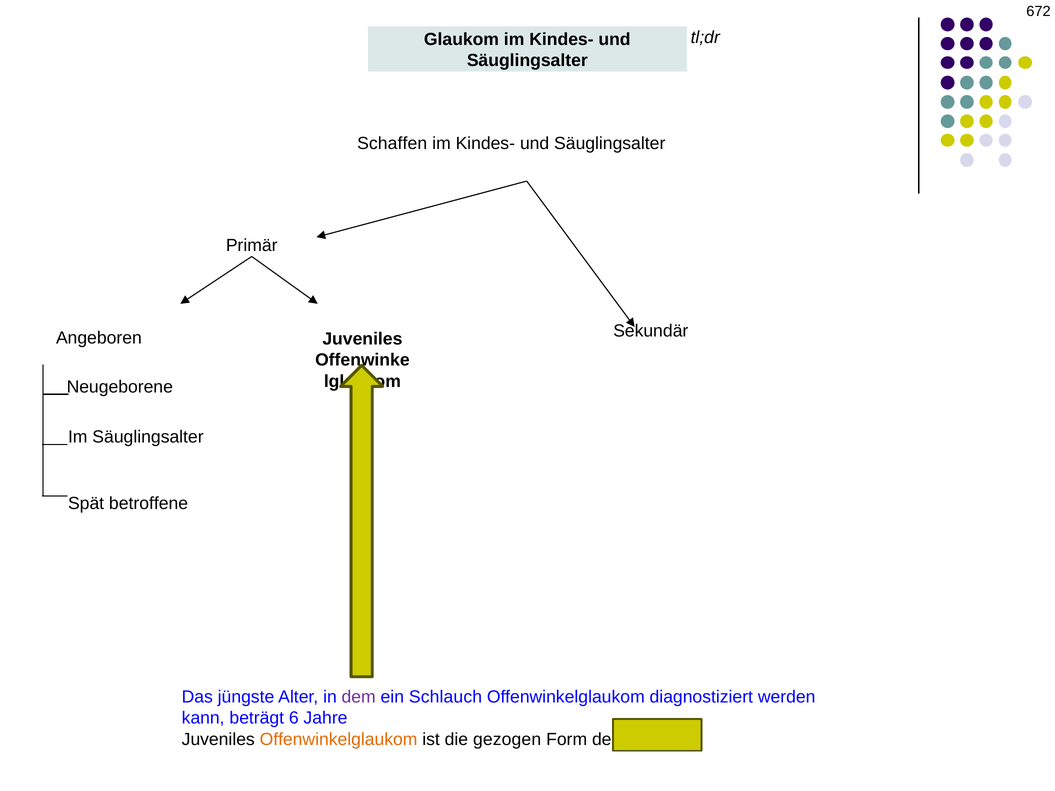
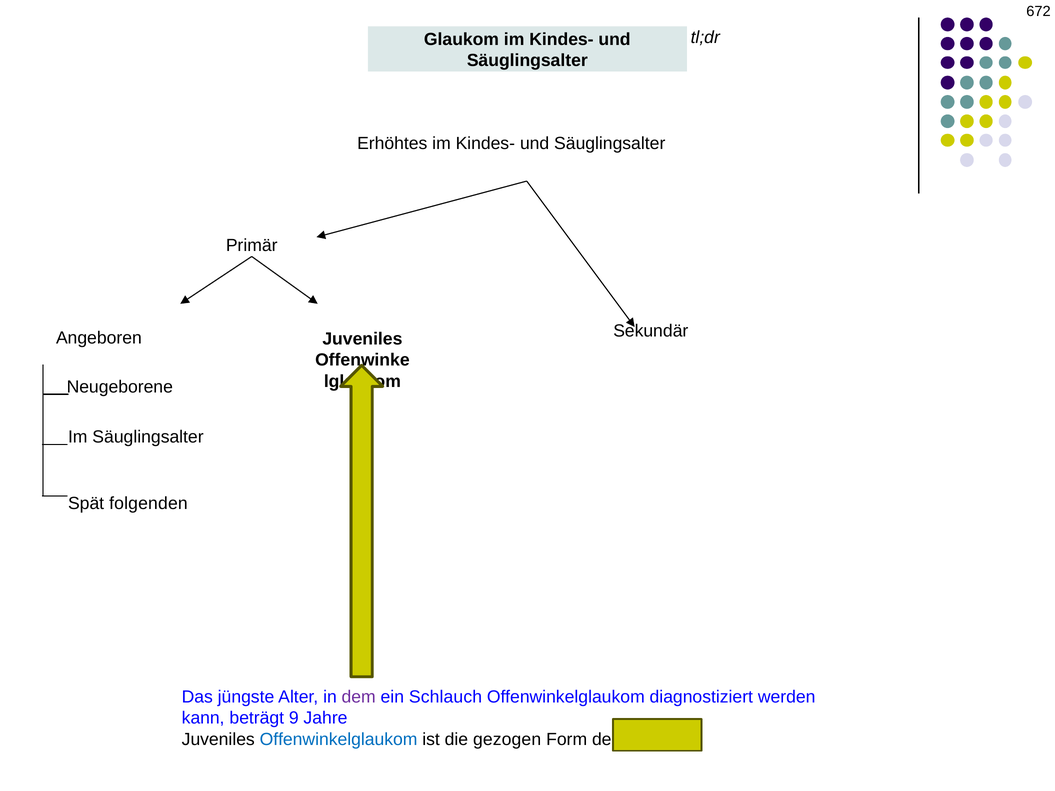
Schaffen: Schaffen -> Erhöhtes (392, 144)
betroffene: betroffene -> folgenden (148, 504)
6: 6 -> 9 (294, 718)
Offenwinkelglaukom colour: orange -> blue (339, 739)
